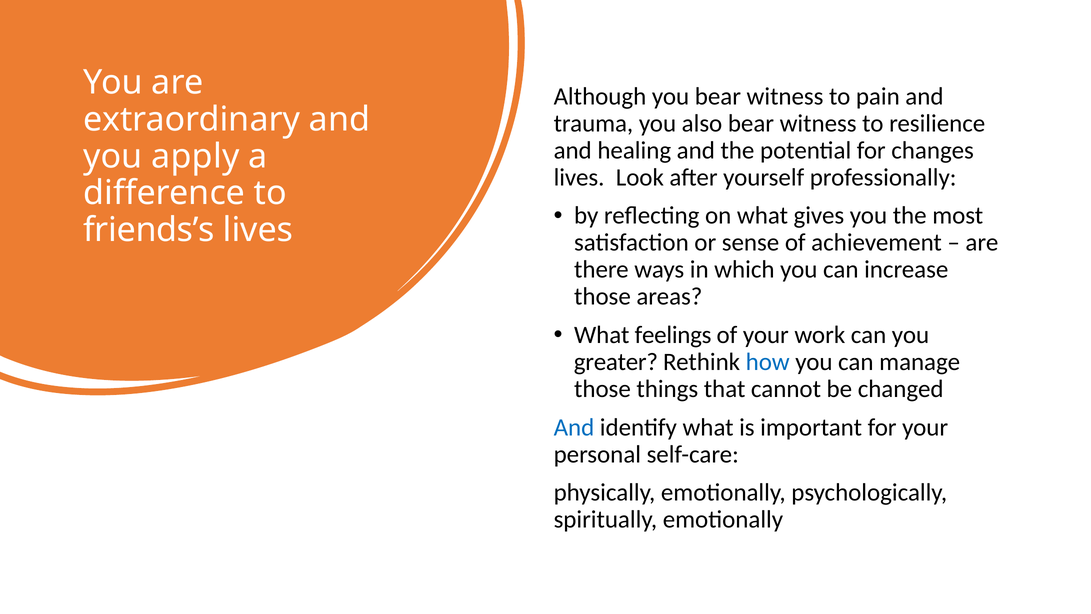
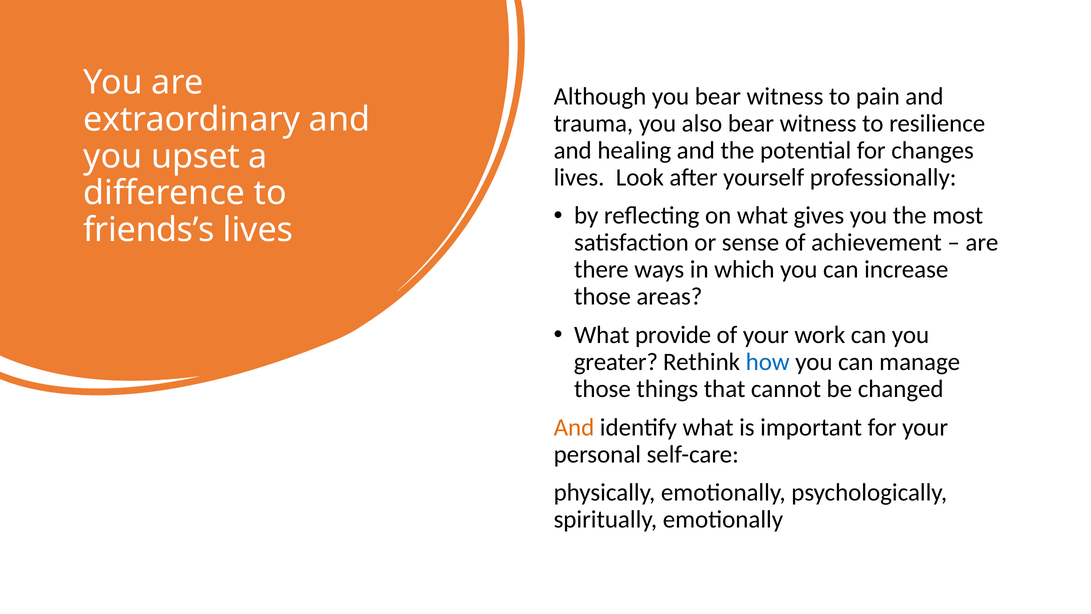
apply: apply -> upset (196, 156)
feelings: feelings -> provide (673, 335)
And colour: blue -> orange (574, 427)
